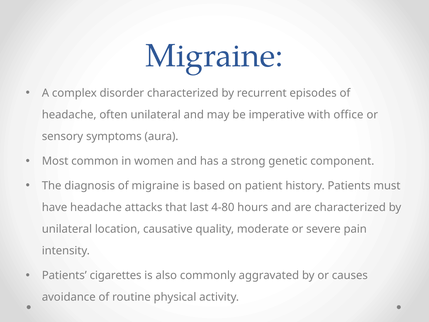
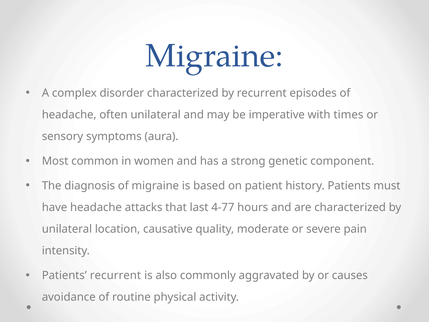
office: office -> times (348, 115)
4-80: 4-80 -> 4-77 (223, 207)
Patients cigarettes: cigarettes -> recurrent (115, 275)
